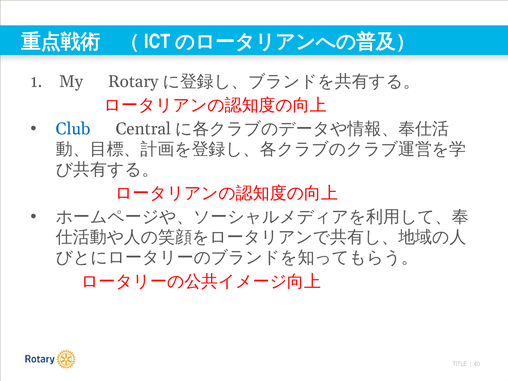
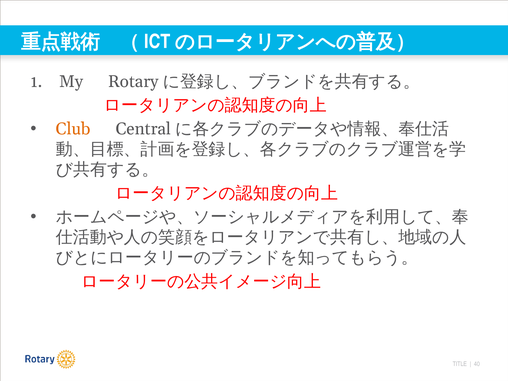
Club colour: blue -> orange (73, 129)
